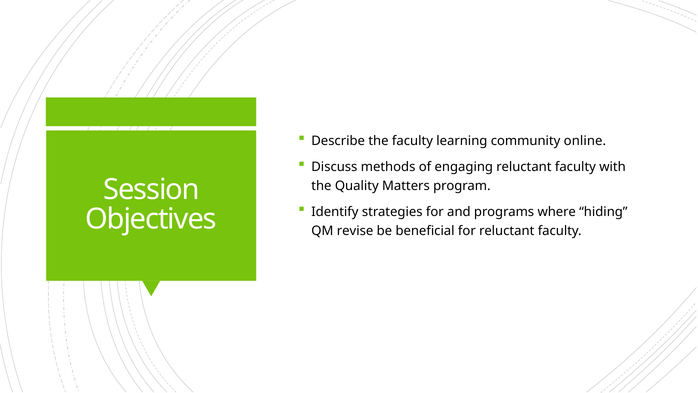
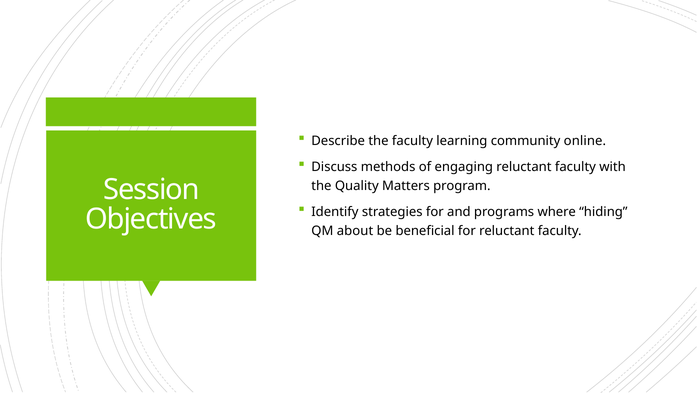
revise: revise -> about (355, 231)
